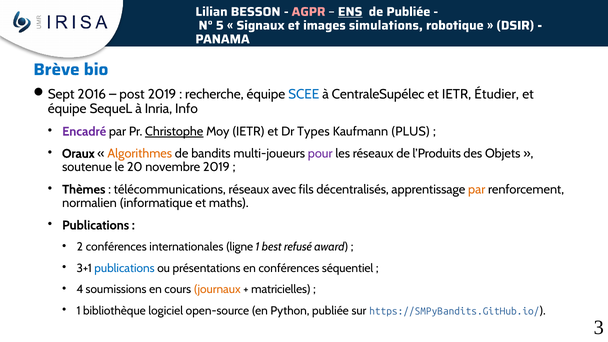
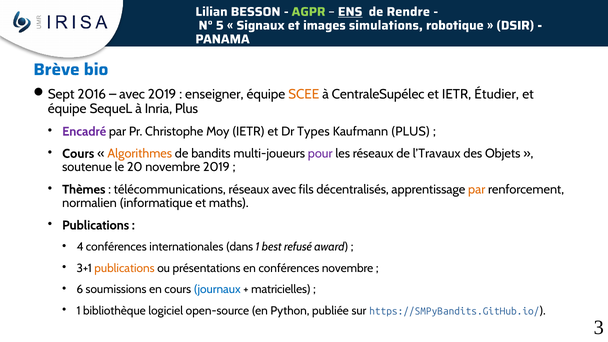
AGPR colour: pink -> light green (309, 12)
de Publiée: Publiée -> Rendre (408, 12)
post: post -> avec (132, 94)
recherche: recherche -> enseigner (214, 94)
SCEE colour: blue -> orange (304, 94)
Inria Info: Info -> Plus (186, 109)
Christophe underline: present -> none (174, 131)
Oraux: Oraux -> Cours (78, 154)
l’Produits: l’Produits -> l’Travaux (437, 154)
2: 2 -> 4 (80, 247)
ligne: ligne -> dans (240, 247)
publications colour: blue -> orange (124, 268)
conférences séquentiel: séquentiel -> novembre (348, 268)
4: 4 -> 6 (80, 289)
journaux colour: orange -> blue (217, 289)
